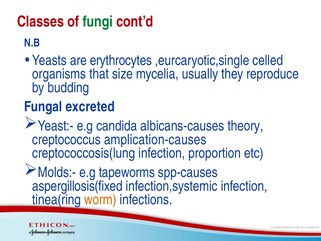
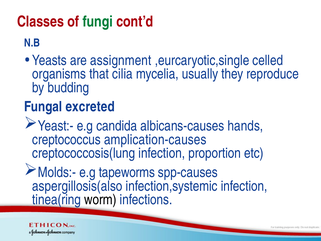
erythrocytes: erythrocytes -> assignment (121, 60)
size: size -> cilia (122, 74)
theory: theory -> hands (245, 126)
aspergillosis(fixed: aspergillosis(fixed -> aspergillosis(also (77, 186)
worm colour: orange -> black (100, 200)
